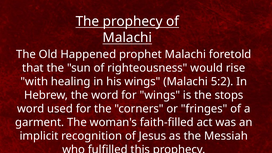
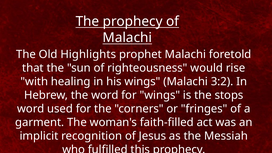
Happened: Happened -> Highlights (88, 54)
5:2: 5:2 -> 3:2 (222, 82)
